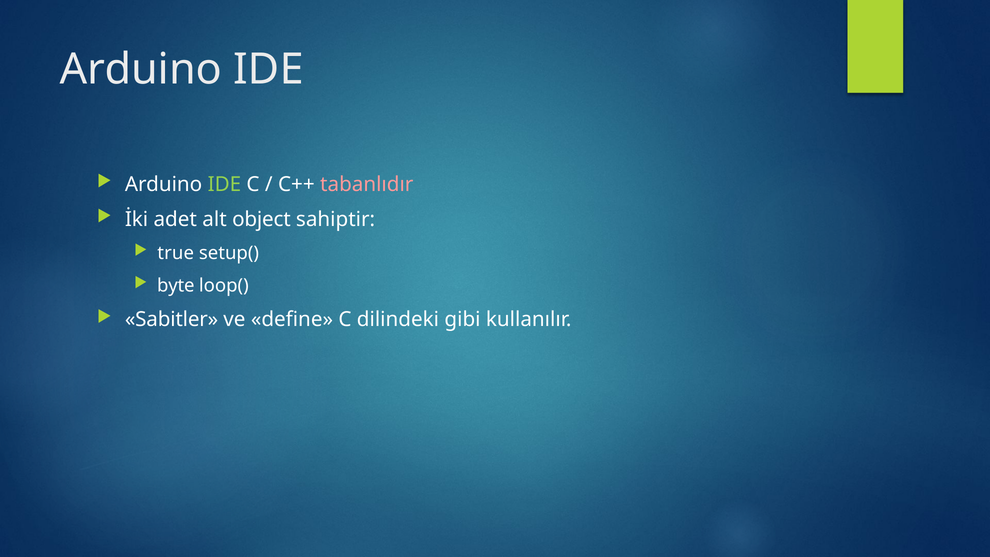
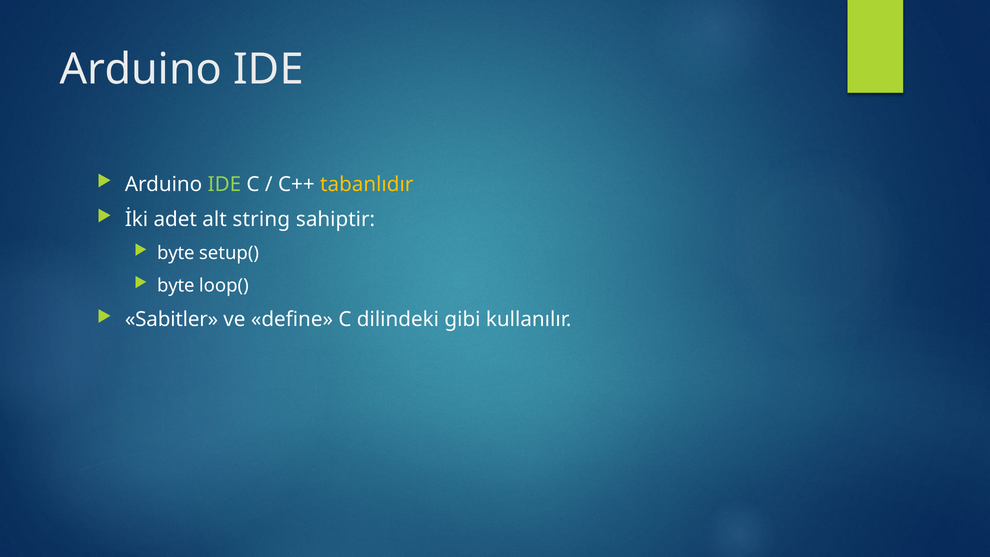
tabanlıdır colour: pink -> yellow (367, 184)
object: object -> string (261, 219)
true: true -> byte (176, 253)
